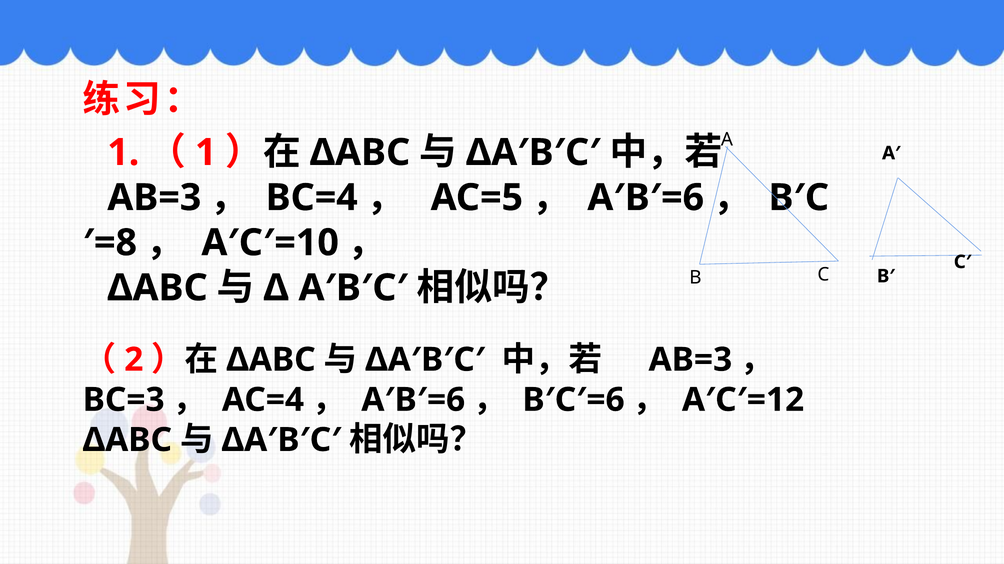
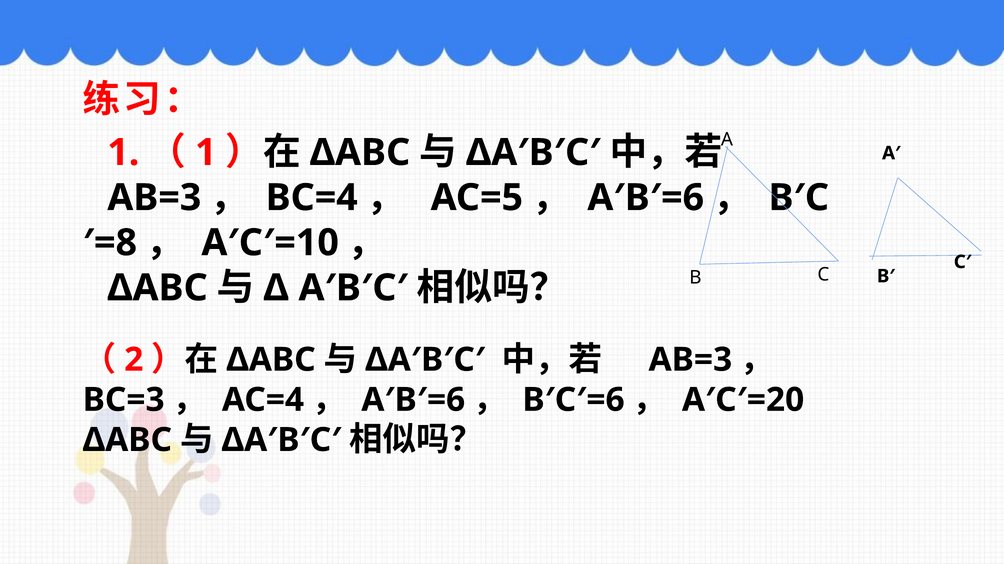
A′C′=12: A′C′=12 -> A′C′=20 (743, 400)
